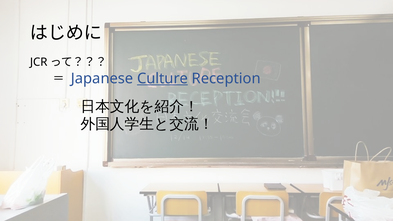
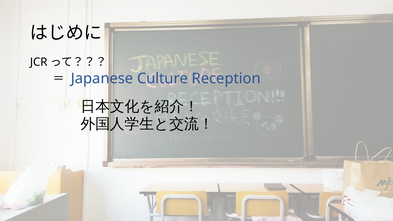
Culture underline: present -> none (162, 79)
